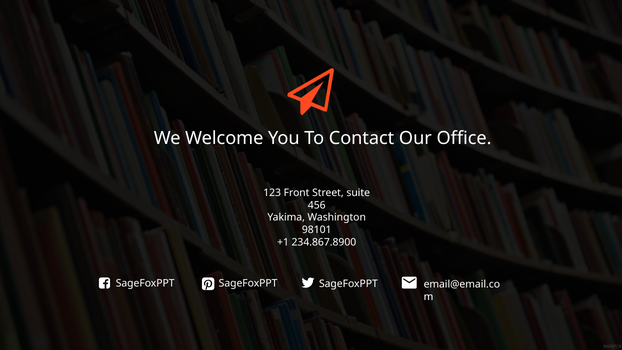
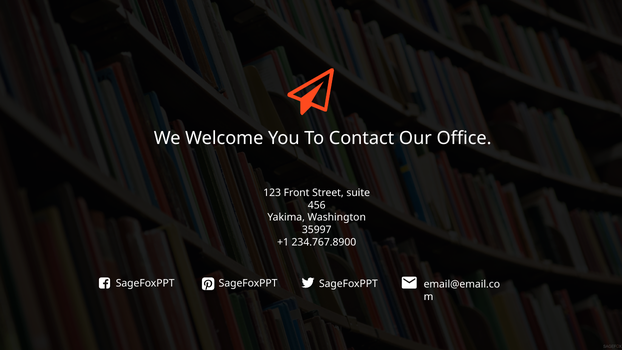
98101: 98101 -> 35997 (317, 230)
234.867.8900: 234.867.8900 -> 234.767.8900 (324, 242)
